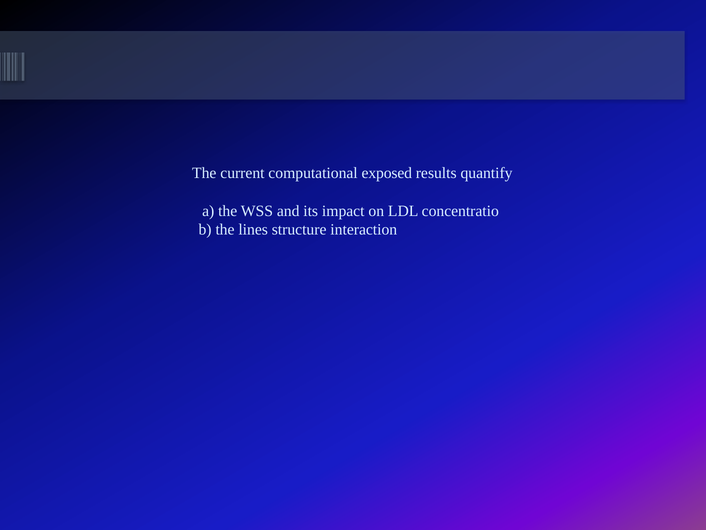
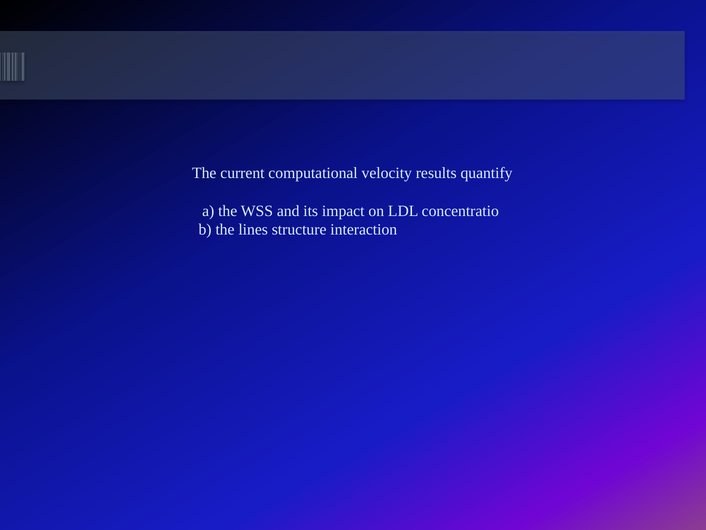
exposed: exposed -> velocity (387, 173)
